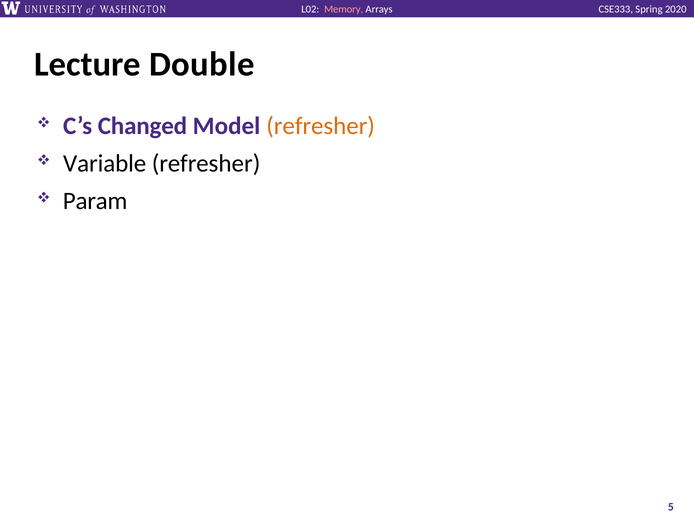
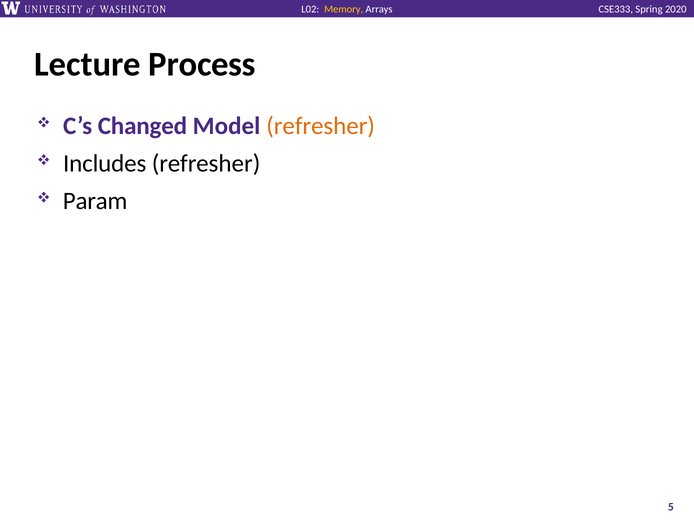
Memory colour: pink -> yellow (344, 9)
Double: Double -> Process (202, 64)
Variable: Variable -> Includes (105, 164)
